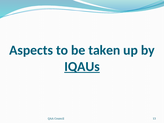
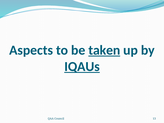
taken underline: none -> present (104, 50)
